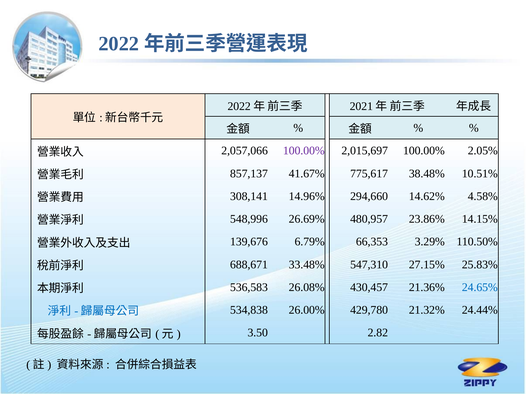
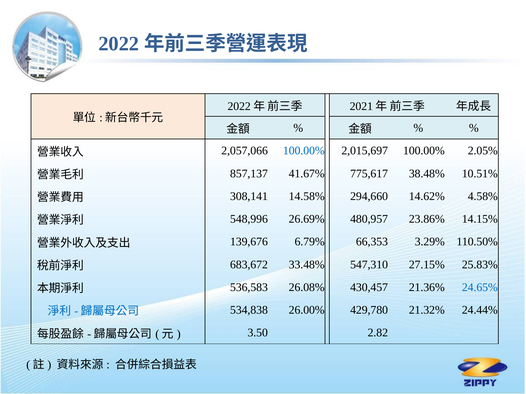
100.00% colour: purple -> blue (304, 151)
14.96%: 14.96% -> 14.58% (307, 197)
688,671: 688,671 -> 683,672 (249, 265)
